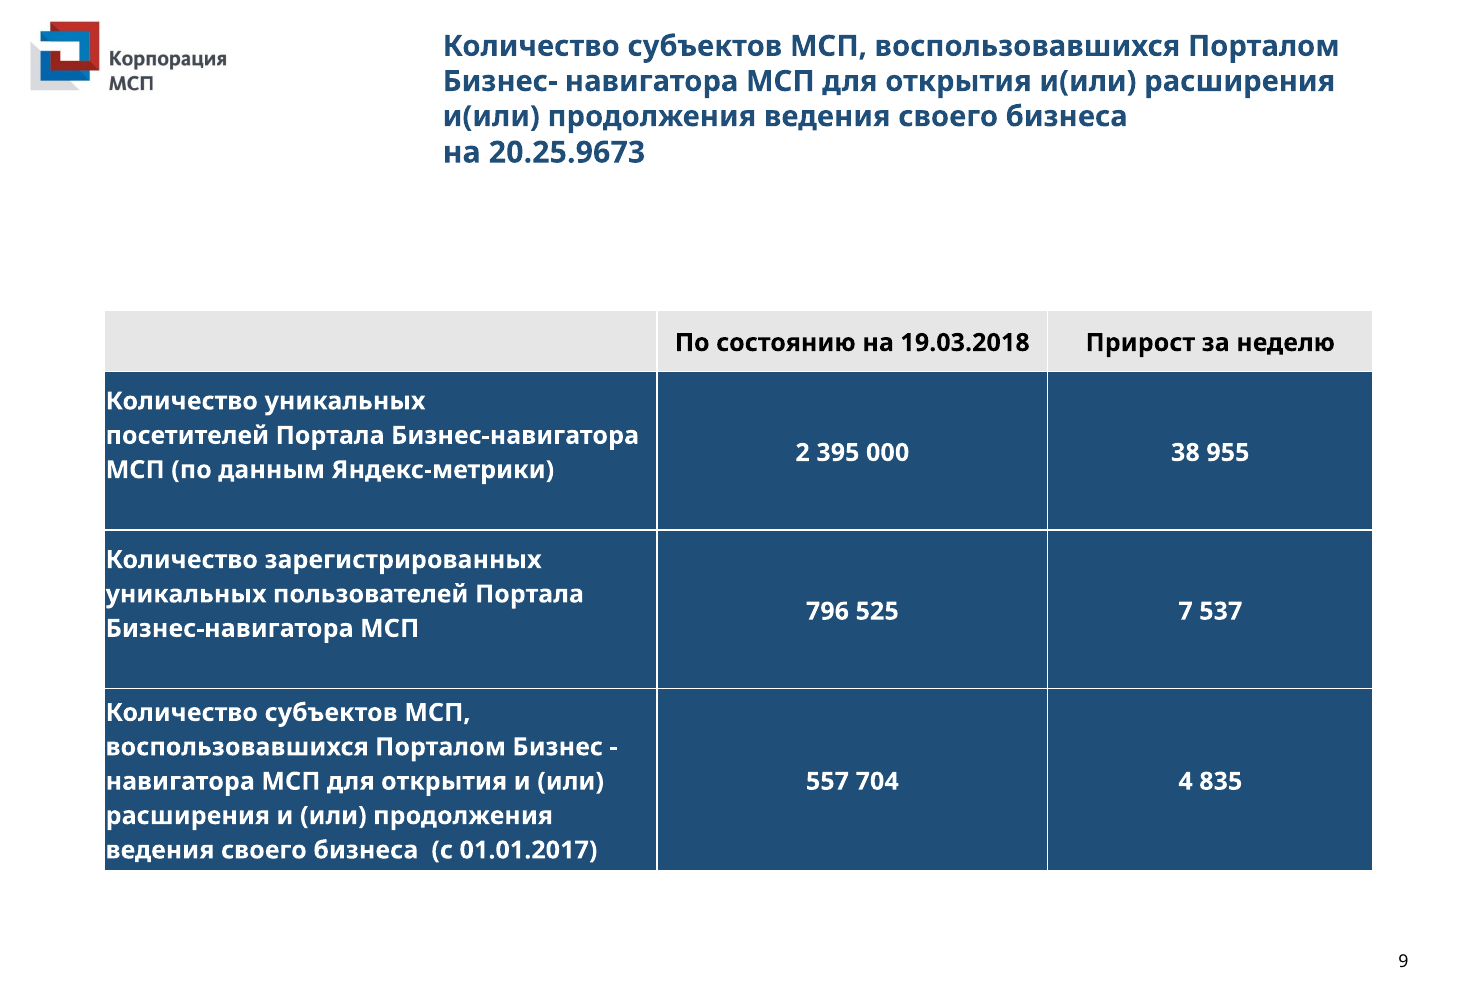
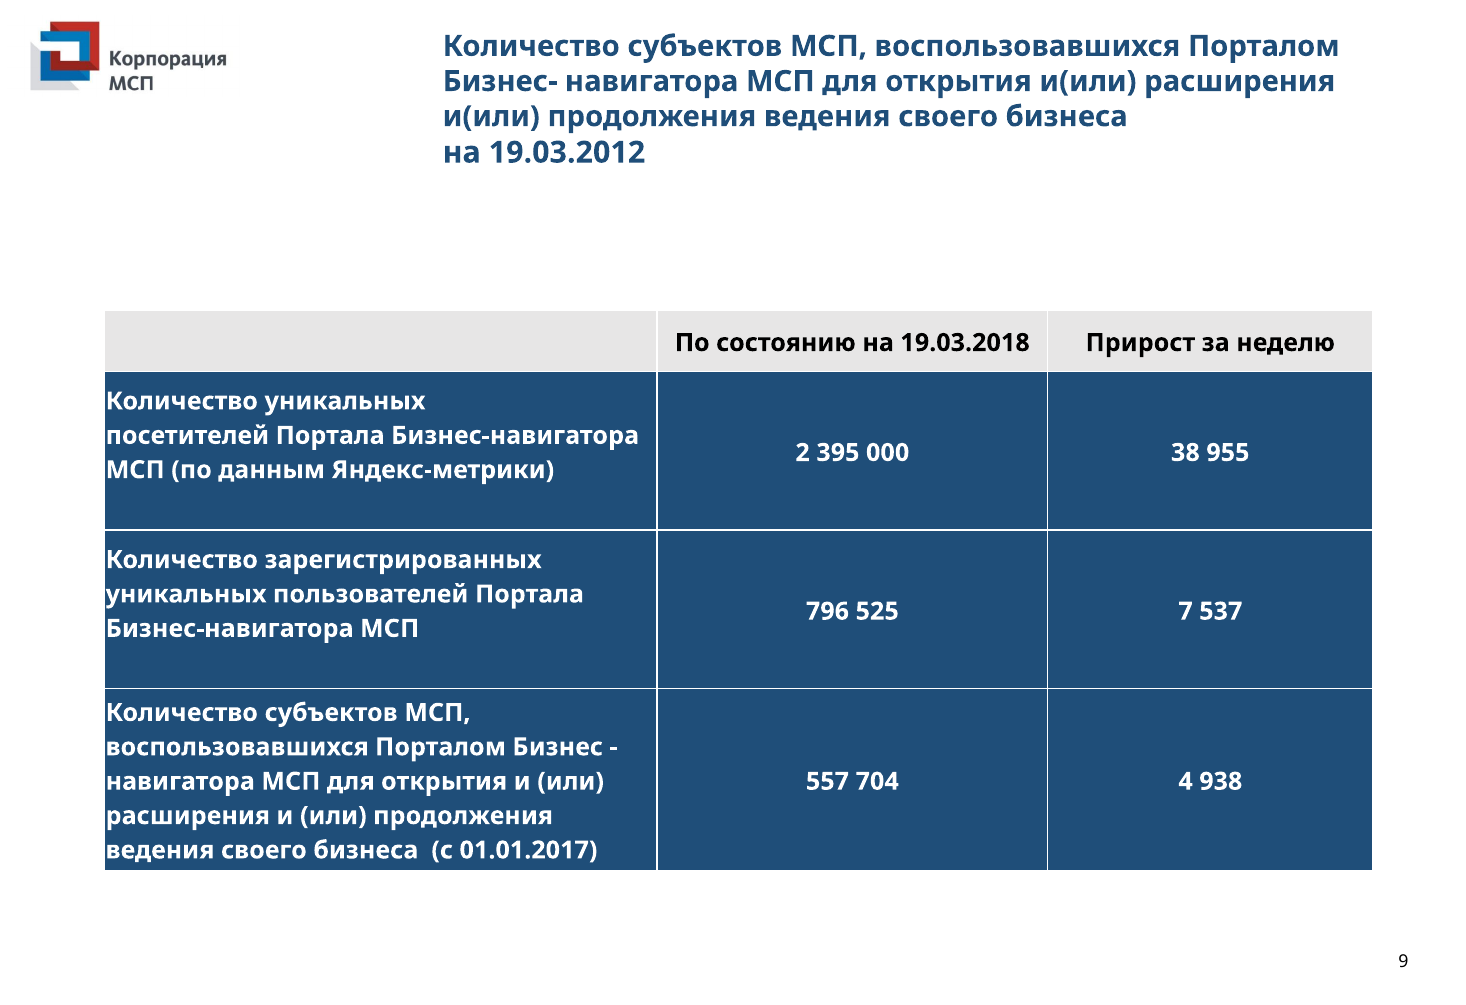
20.25.9673: 20.25.9673 -> 19.03.2012 (567, 153)
835: 835 -> 938 (1221, 782)
